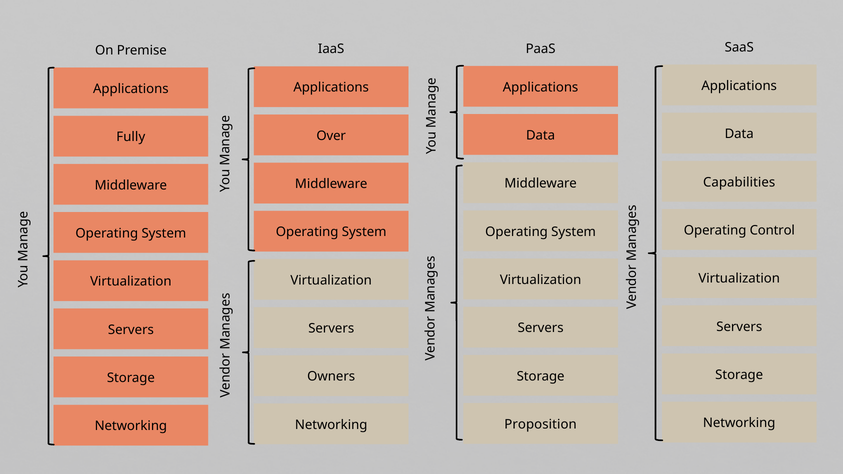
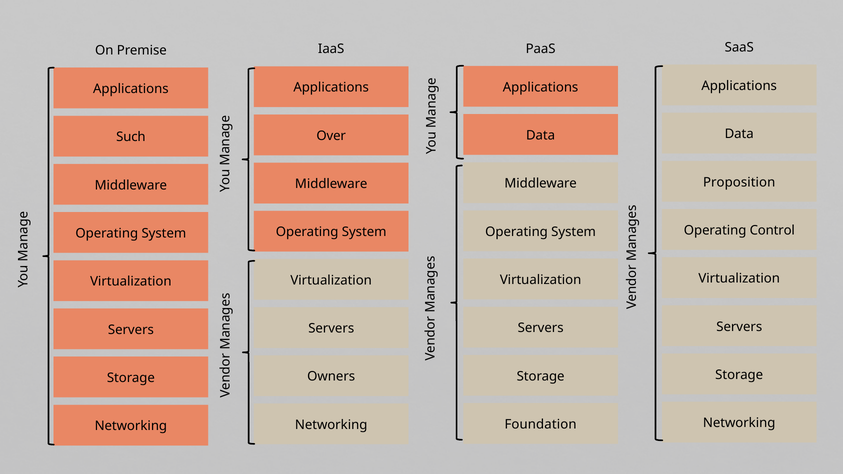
Fully: Fully -> Such (131, 137)
Capabilities: Capabilities -> Proposition (739, 182)
Proposition: Proposition -> Foundation (541, 425)
